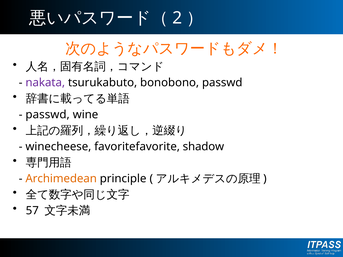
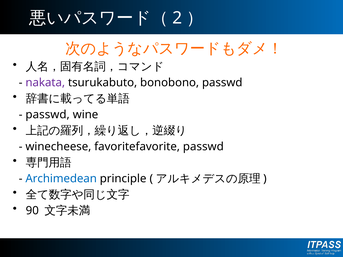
favoritefavorite shadow: shadow -> passwd (203, 147)
Archimedean colour: orange -> blue (61, 179)
57: 57 -> 90 (32, 211)
